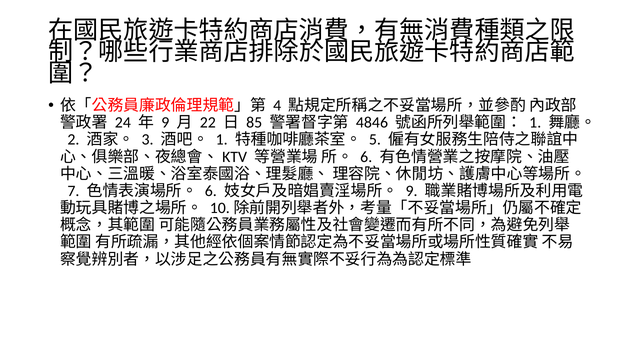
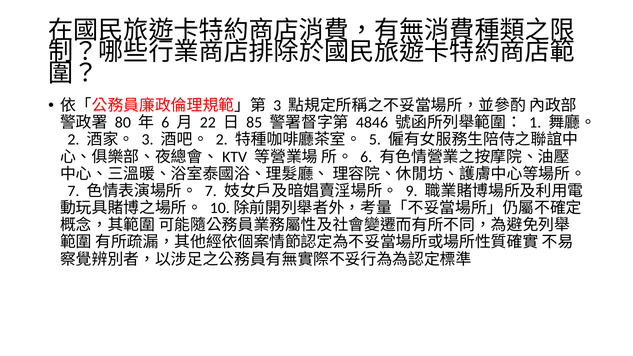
4: 4 -> 3 (277, 106)
24: 24 -> 80 (123, 123)
9: 9 -> 6 (165, 123)
1: 1 -> 2 (222, 140)
6: 6 -> 7 (211, 191)
